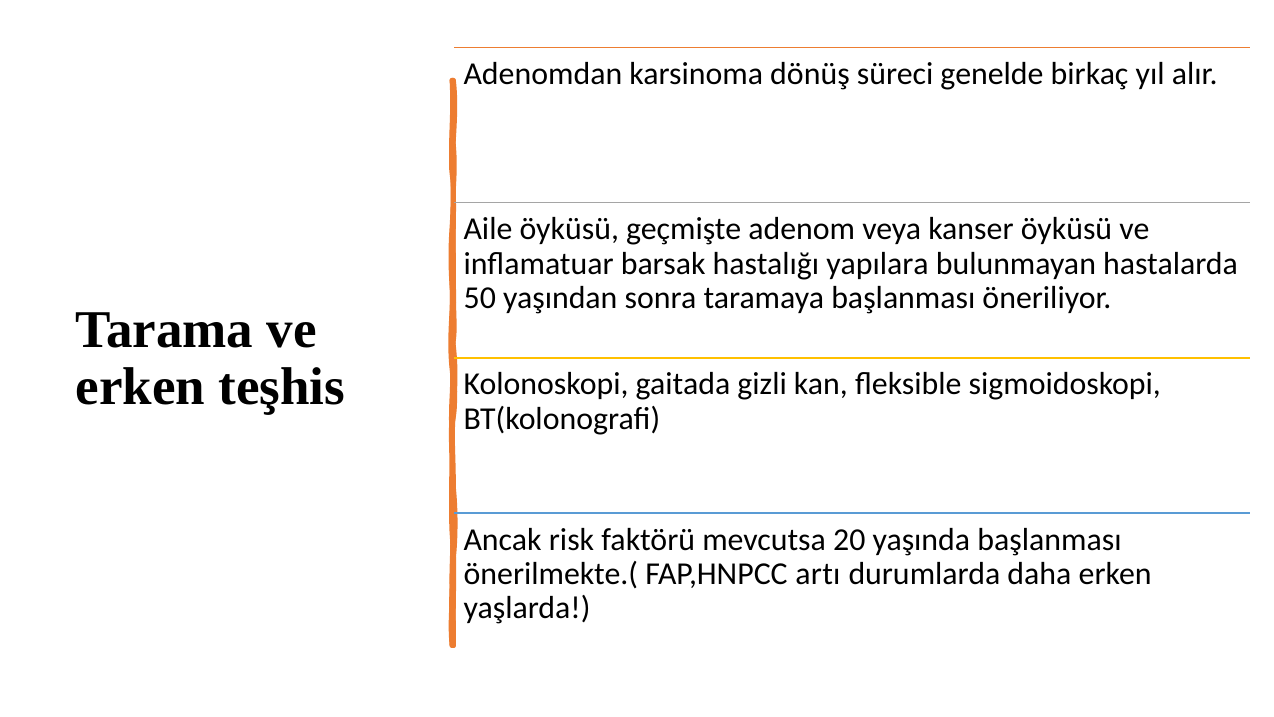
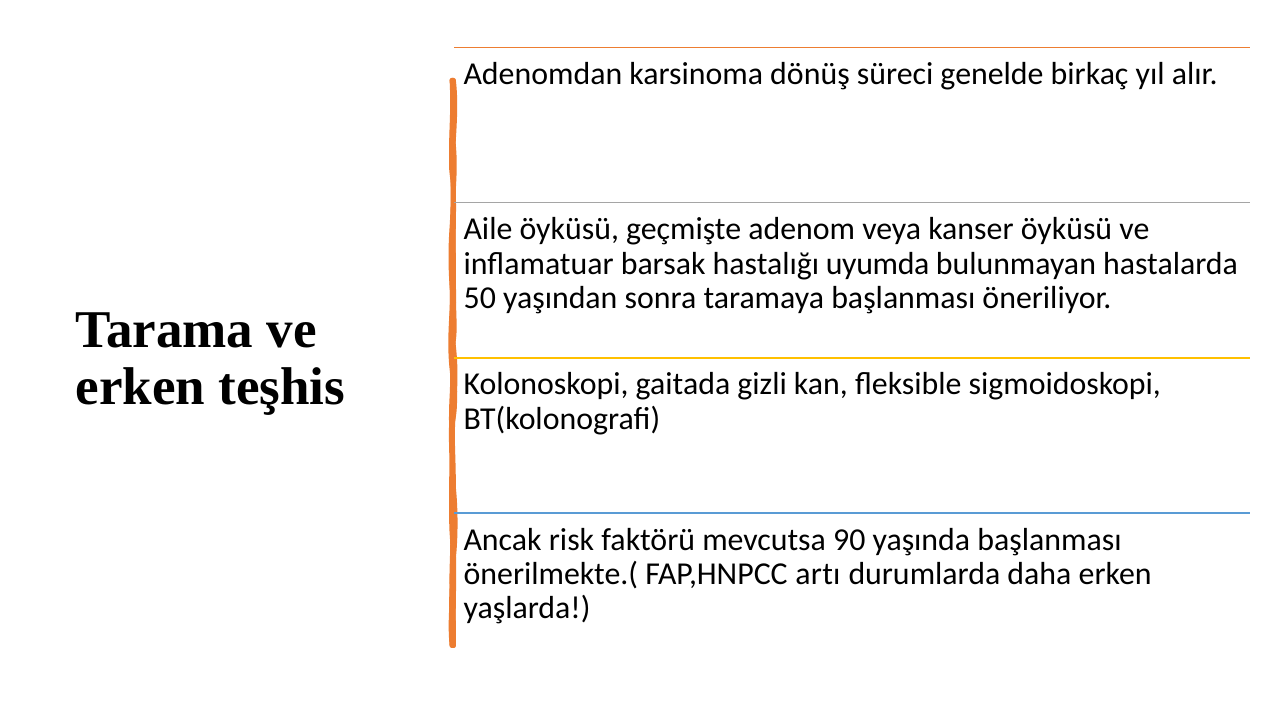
yapılara: yapılara -> uyumda (878, 263)
20: 20 -> 90 (849, 539)
